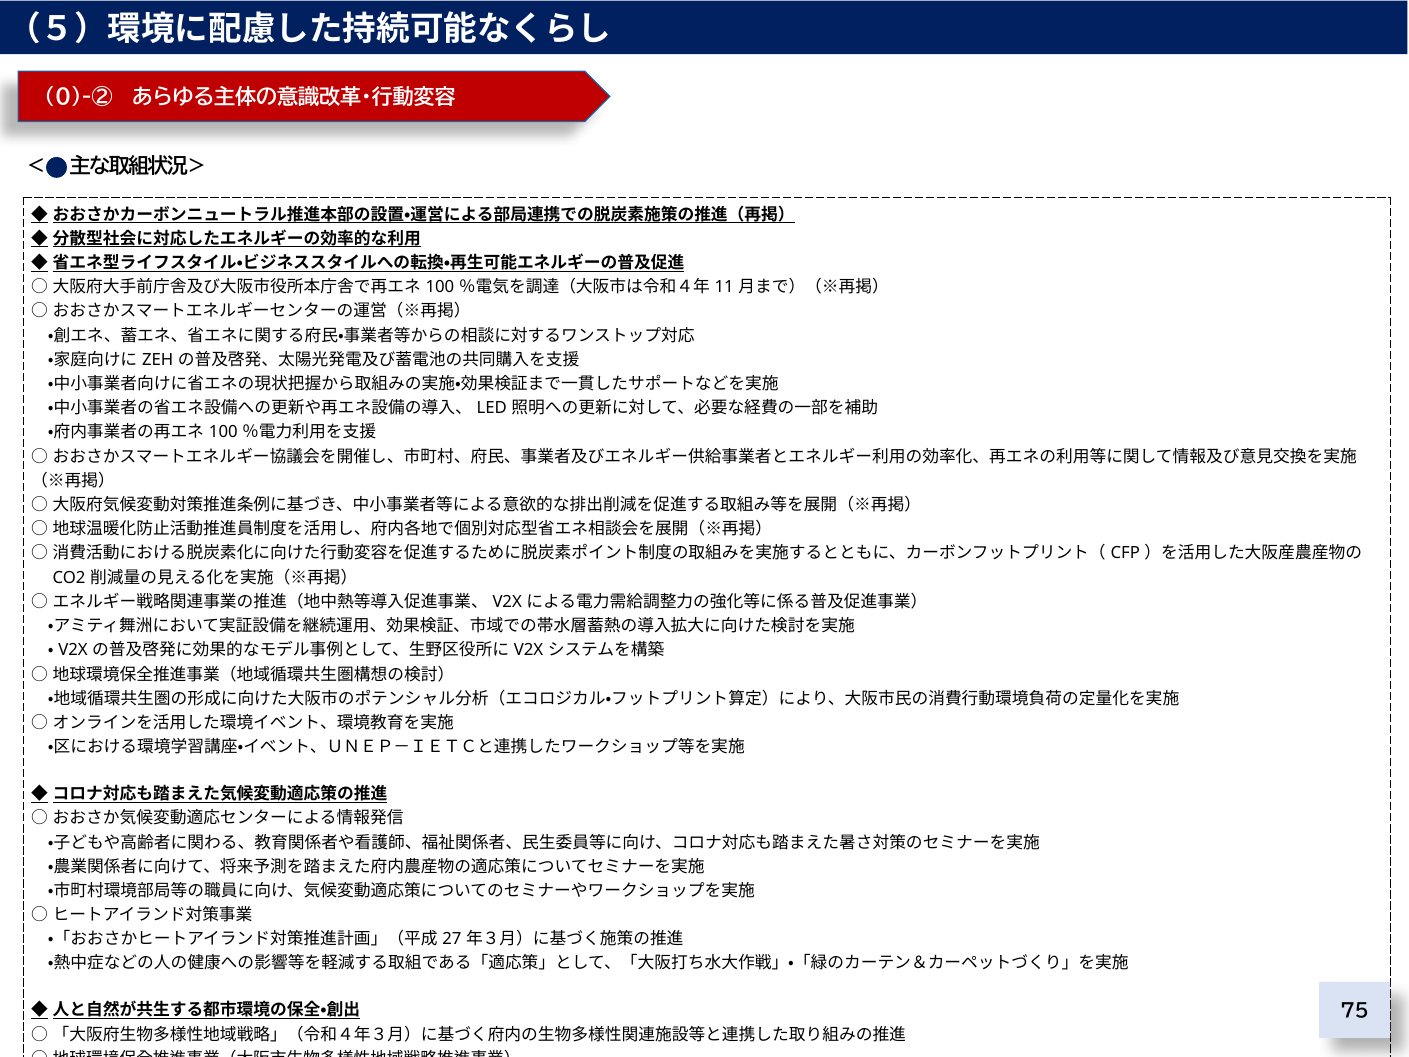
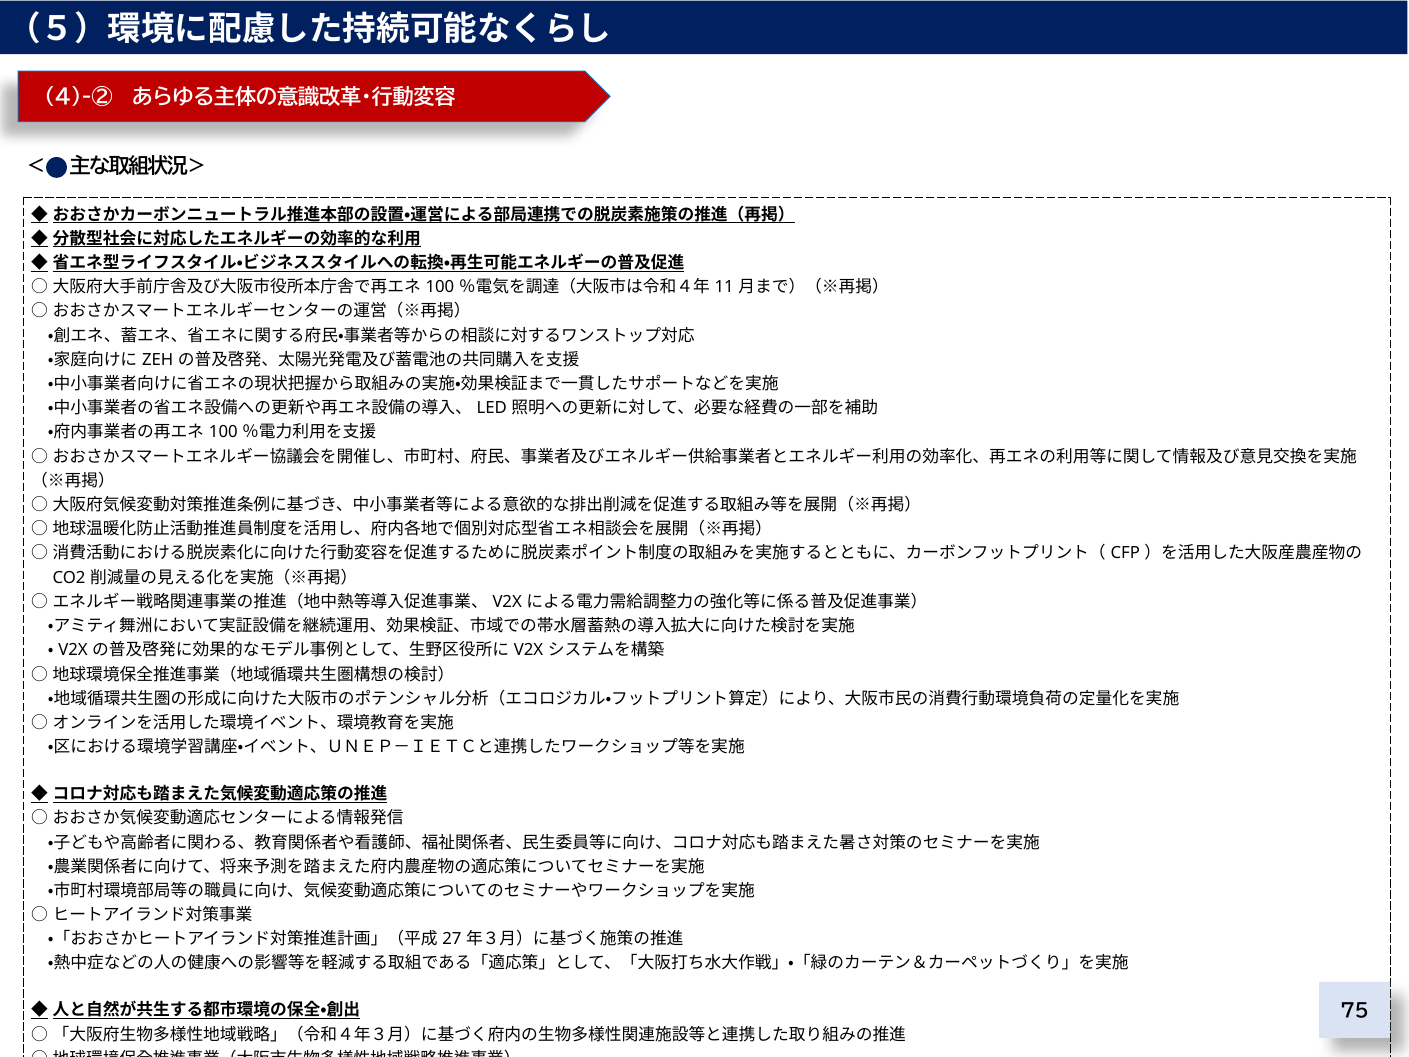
0)-②: 0)-② -> 4)-② (79, 98)
